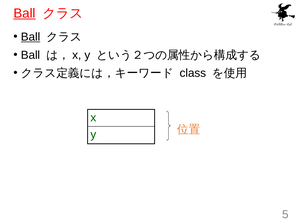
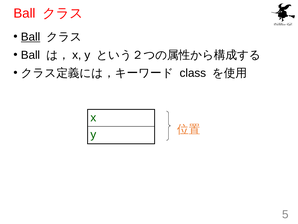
Ball underline: present -> none (24, 13)
